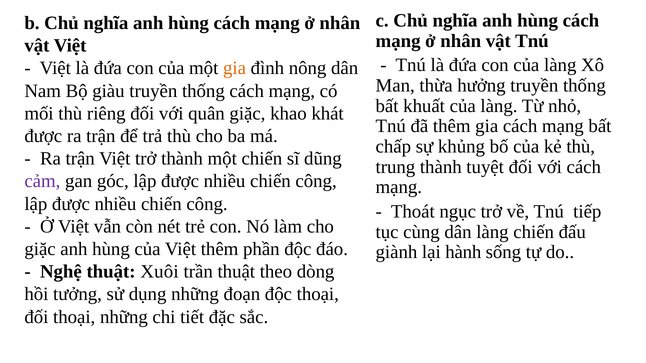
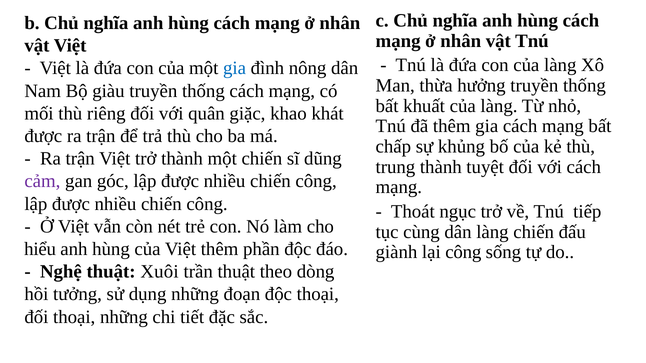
gia colour: orange -> blue (235, 68)
giặc: giặc -> hiểu (40, 249)
lại hành: hành -> công (463, 253)
